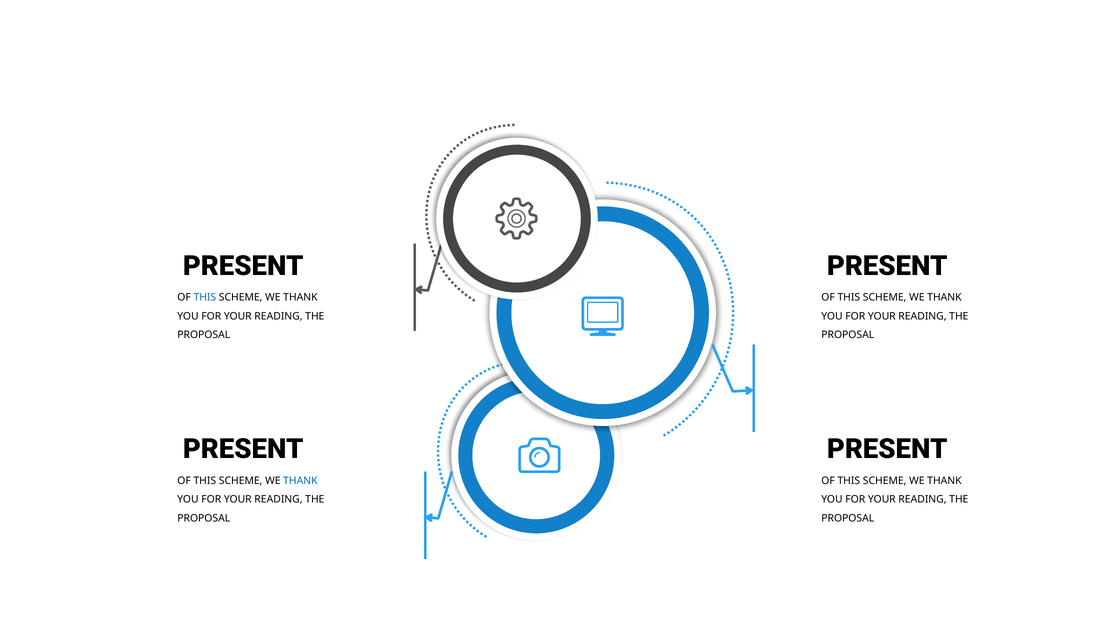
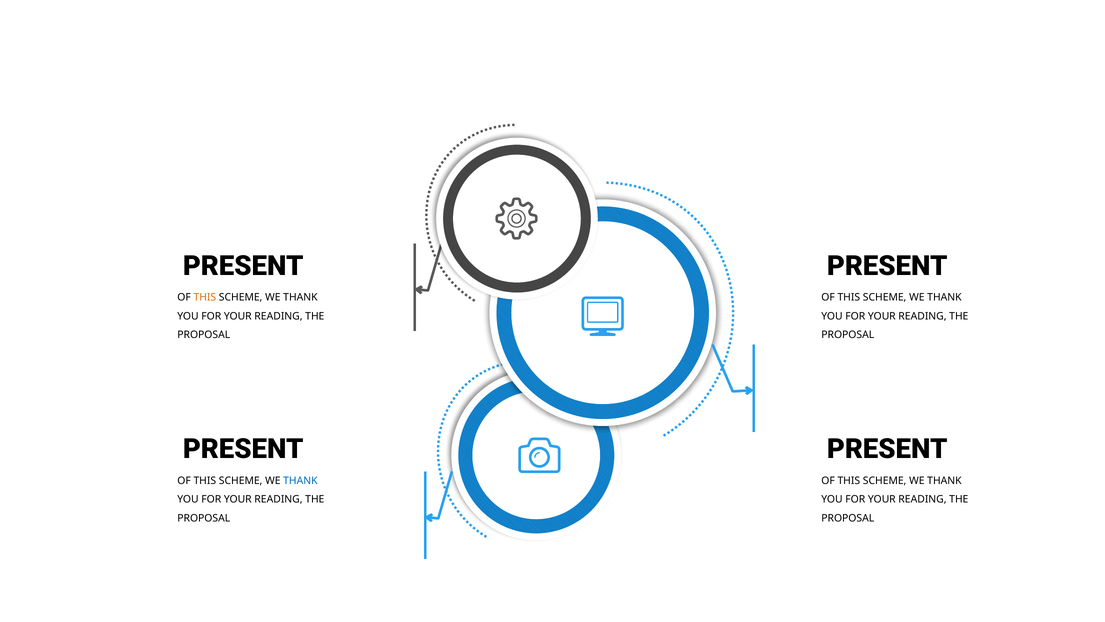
THIS colour: blue -> orange (205, 297)
